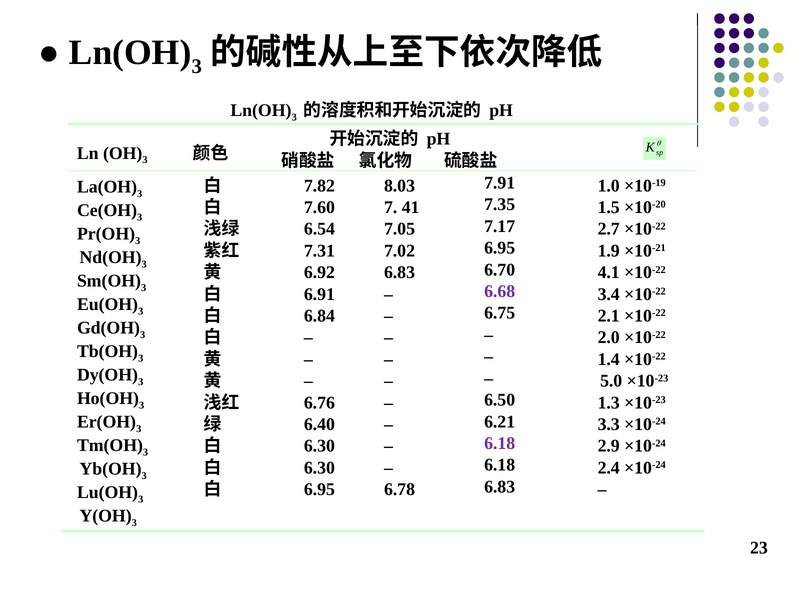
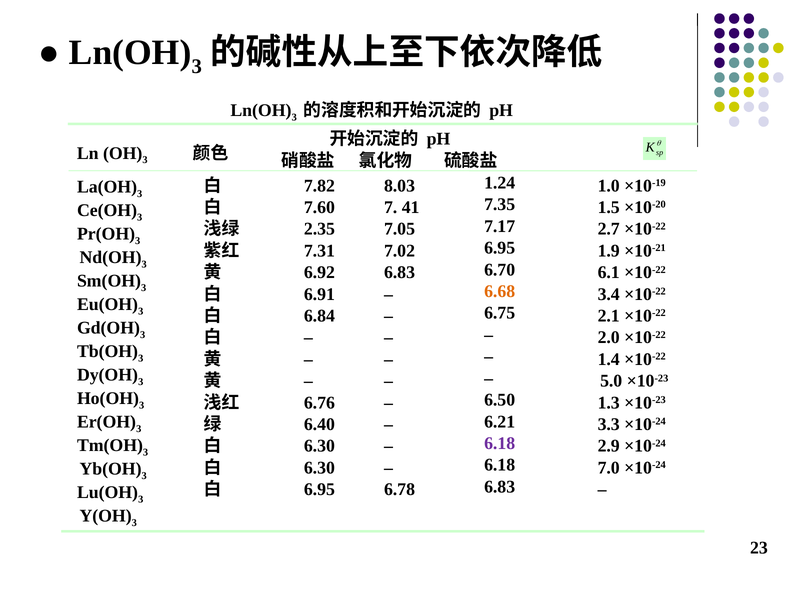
7.91: 7.91 -> 1.24 (500, 183)
6.54: 6.54 -> 2.35 (319, 229)
4.1: 4.1 -> 6.1 (609, 272)
6.68 colour: purple -> orange (500, 291)
2.4: 2.4 -> 7.0 (609, 468)
